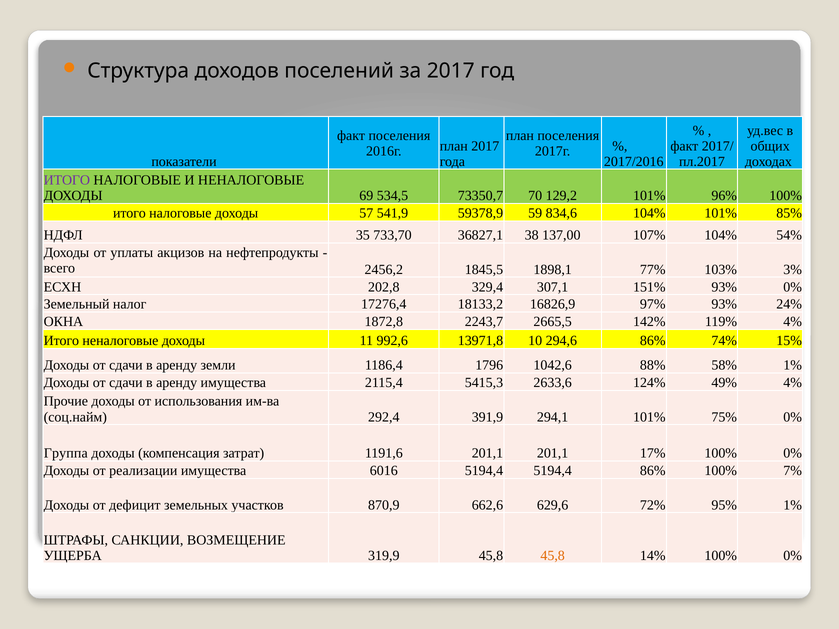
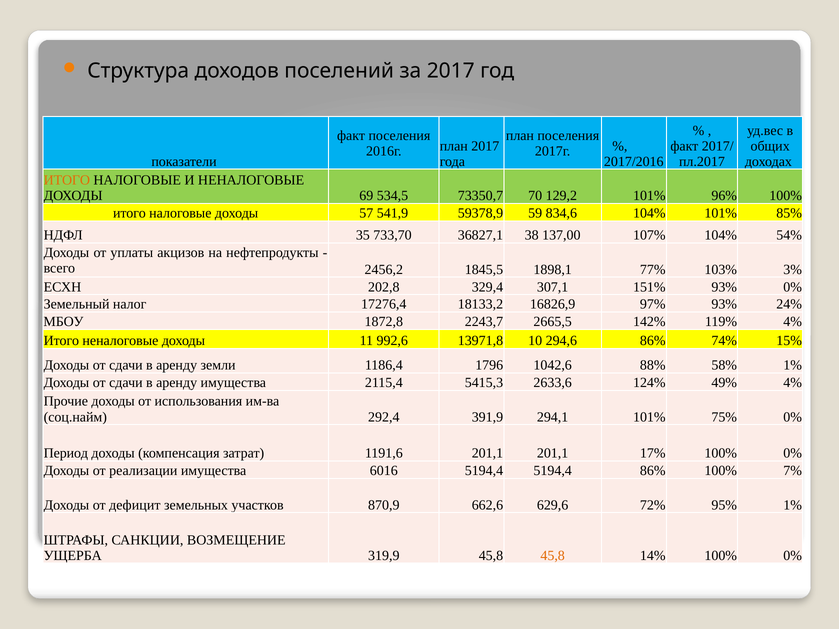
ИТОГО colour: purple -> orange (67, 180)
ОКНА: ОКНА -> МБОУ (63, 322)
Группа: Группа -> Период (66, 453)
